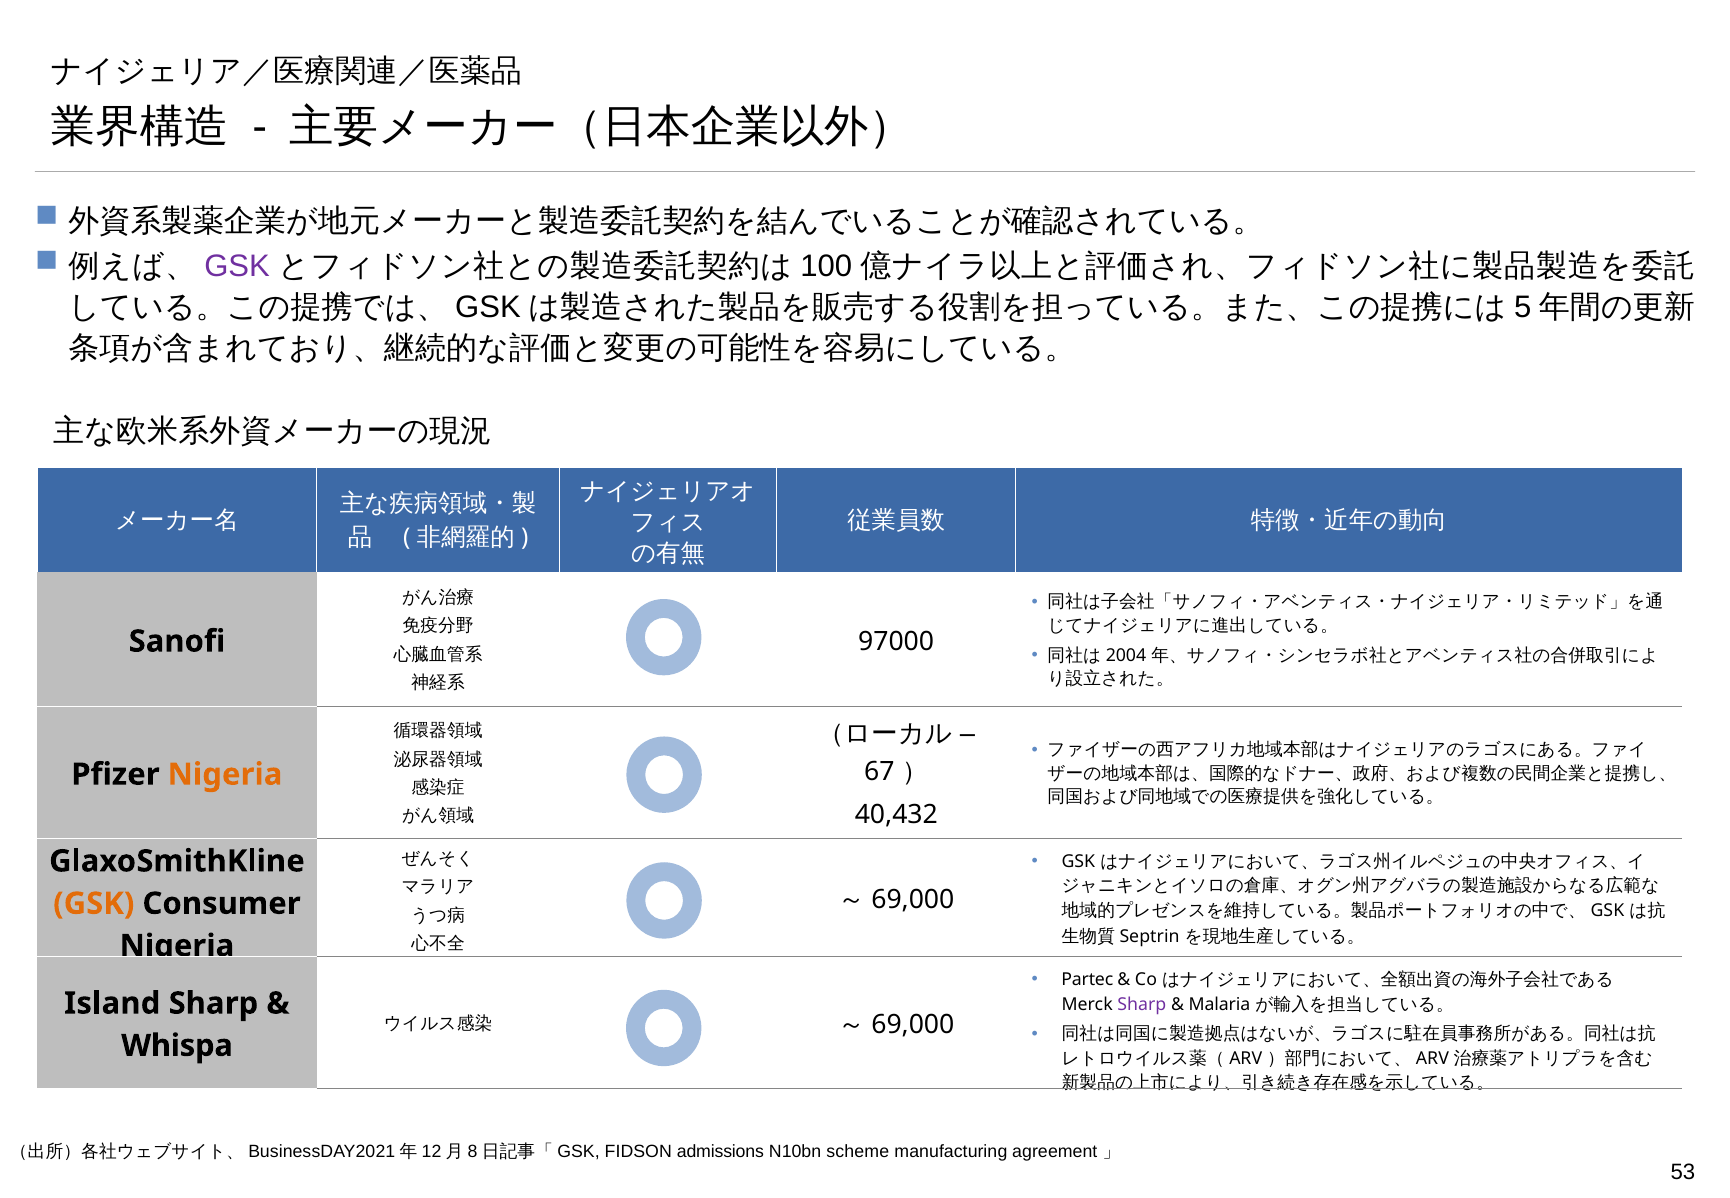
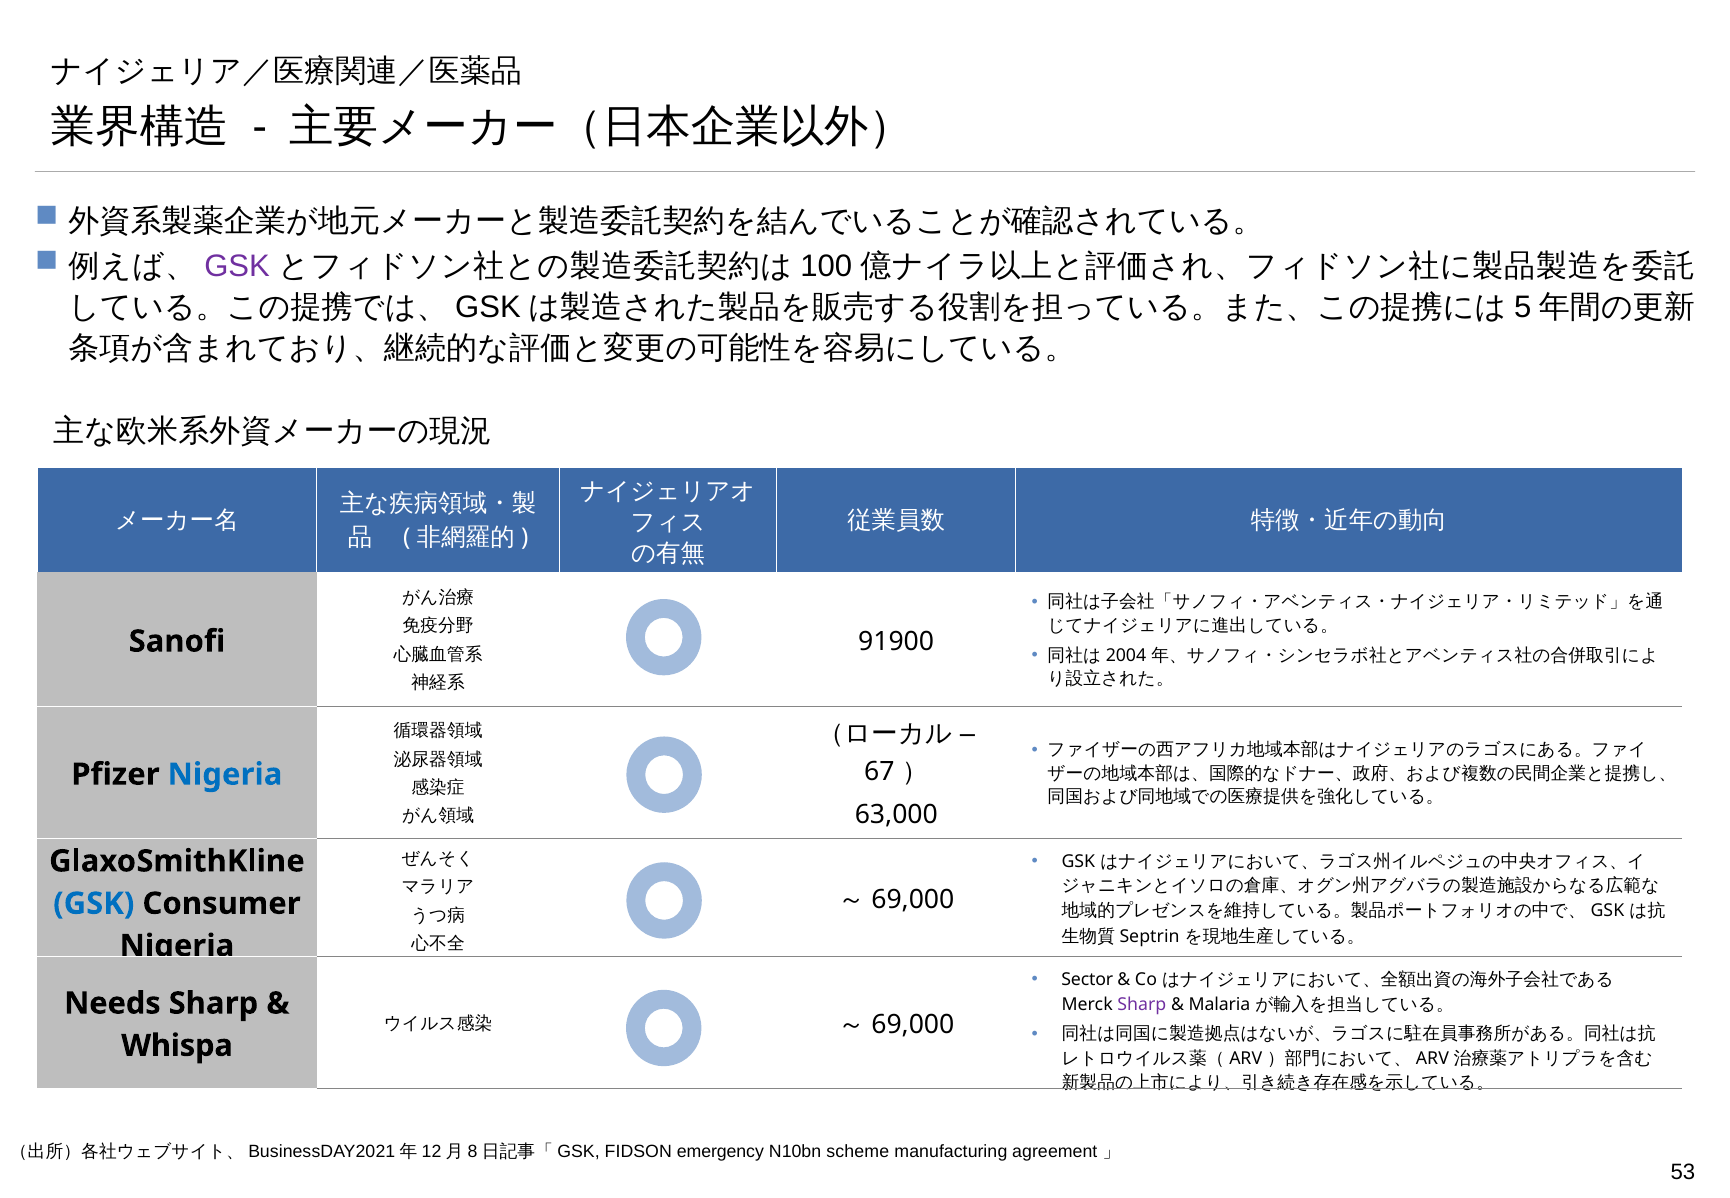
97000: 97000 -> 91900 (896, 642)
Nigeria colour: orange -> blue (225, 774)
40,432: 40,432 -> 63,000 (896, 814)
GSK colour: orange -> blue (94, 903)
Partec: Partec -> Sector (1087, 979)
Island: Island -> Needs (112, 1003)
admissions: admissions -> emergency (720, 1151)
